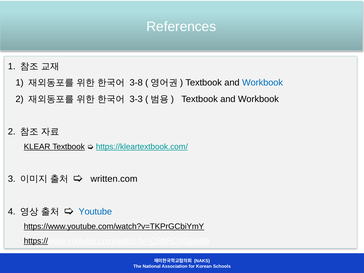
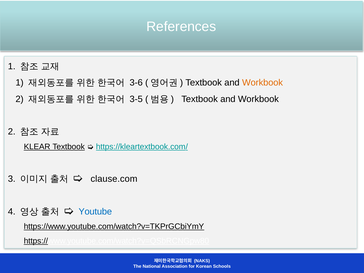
3-8: 3-8 -> 3-6 (136, 83)
Workbook colour: blue -> orange (262, 83)
3-3: 3-3 -> 3-5 (136, 99)
written.com: written.com -> clause.com (114, 179)
